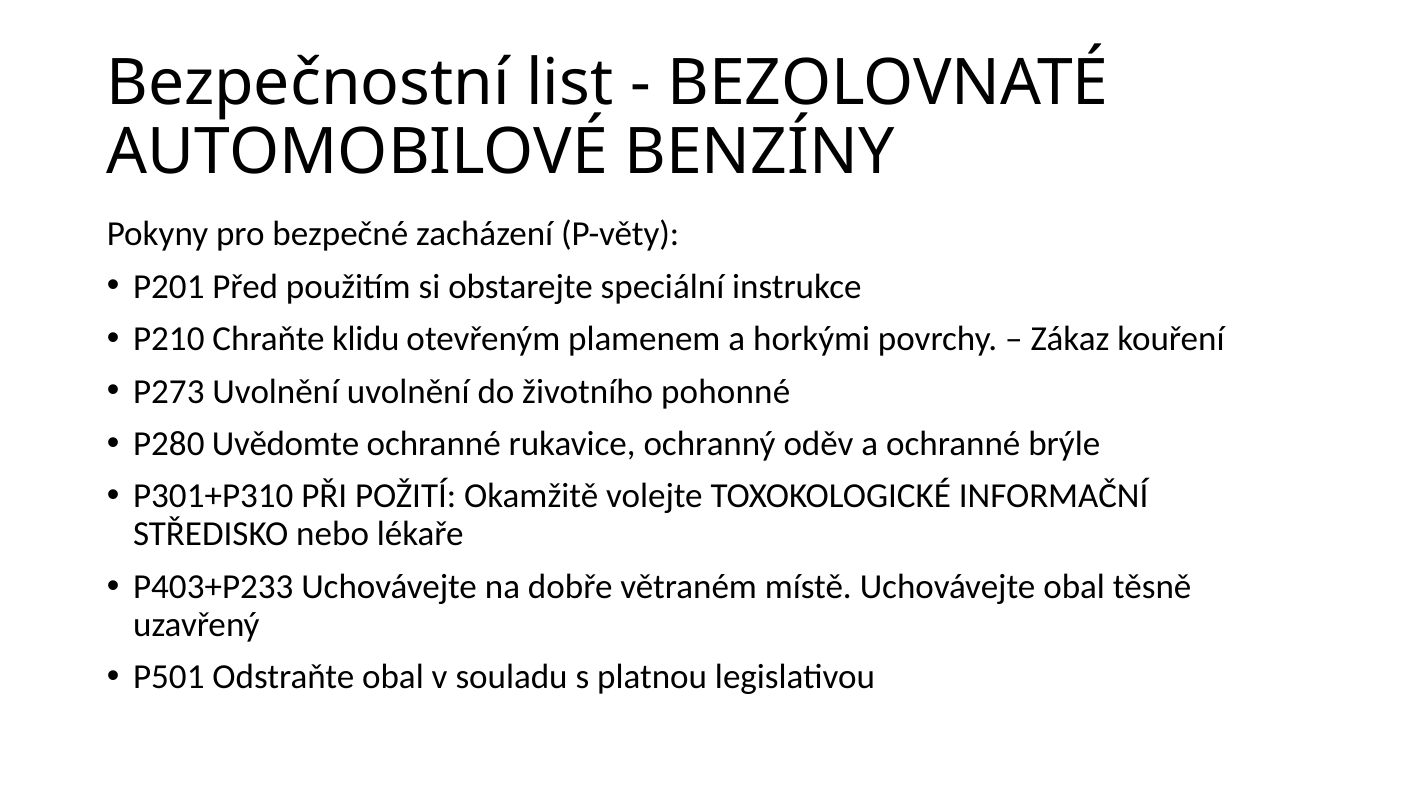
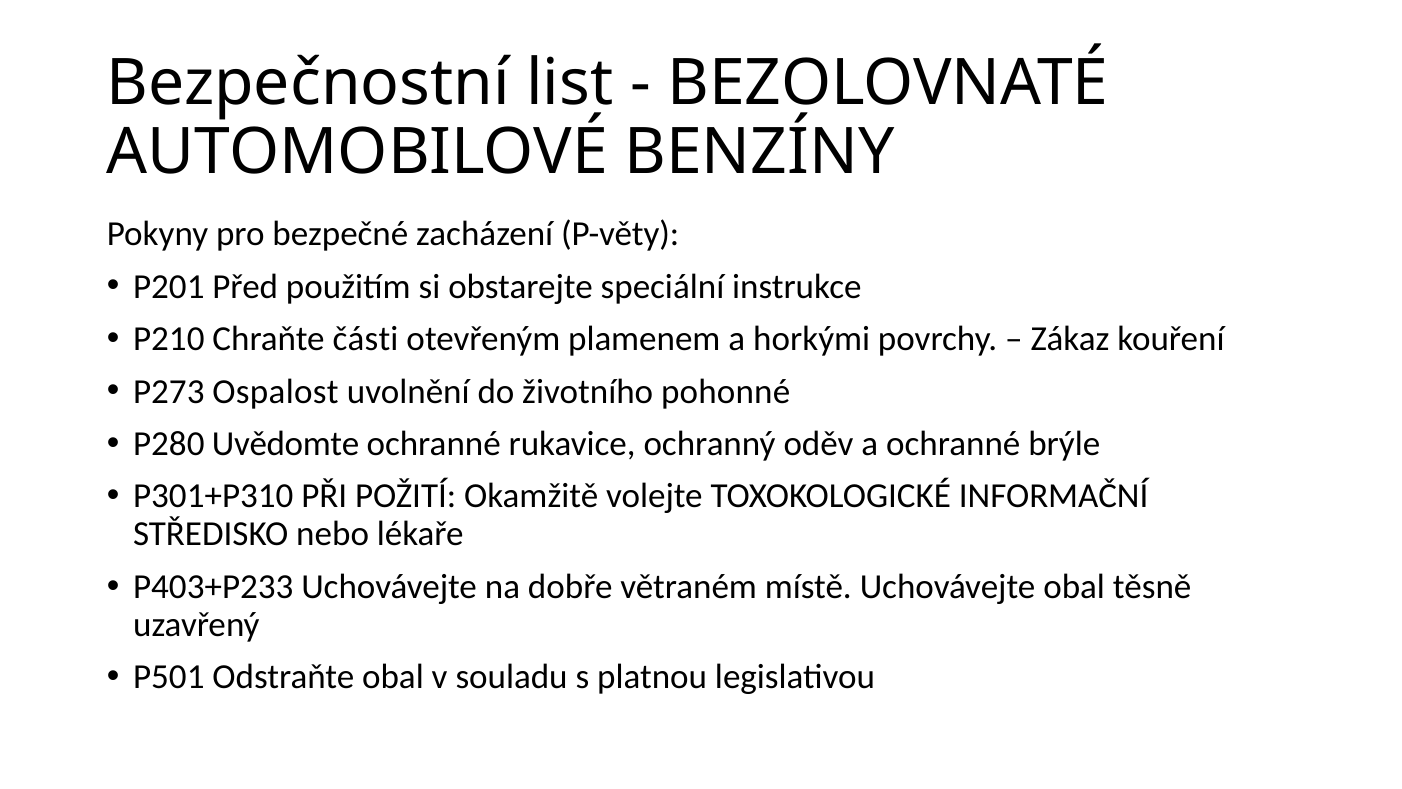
klidu: klidu -> části (366, 339)
P273 Uvolnění: Uvolnění -> Ospalost (276, 391)
